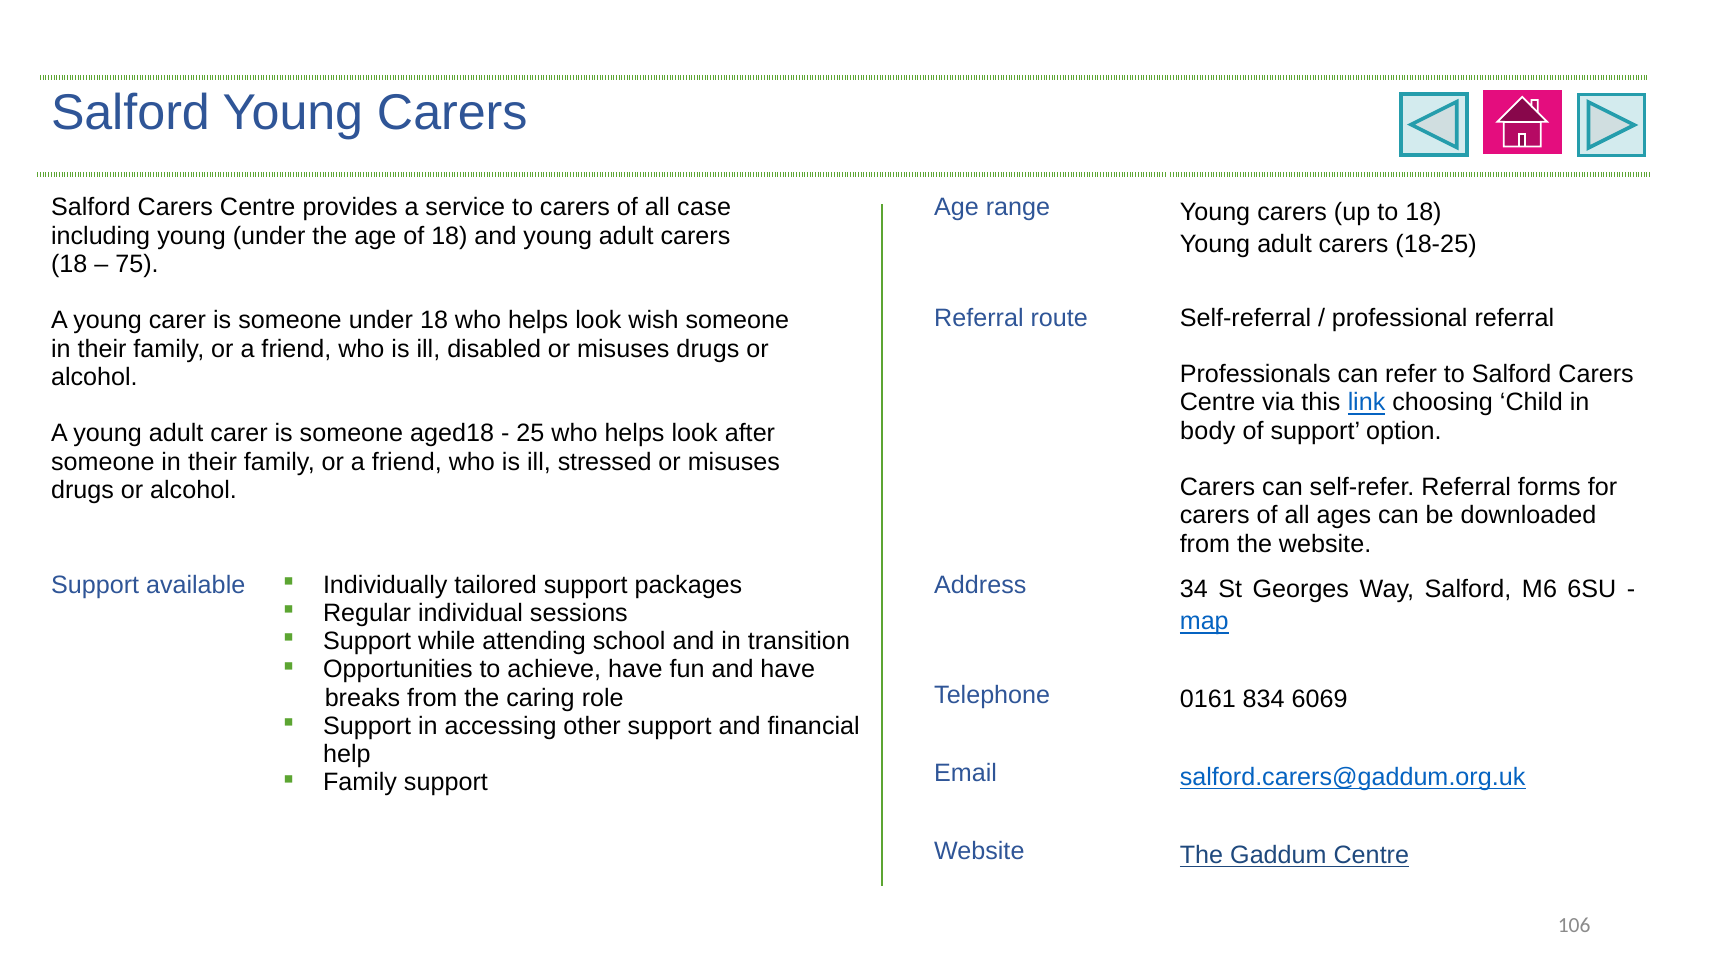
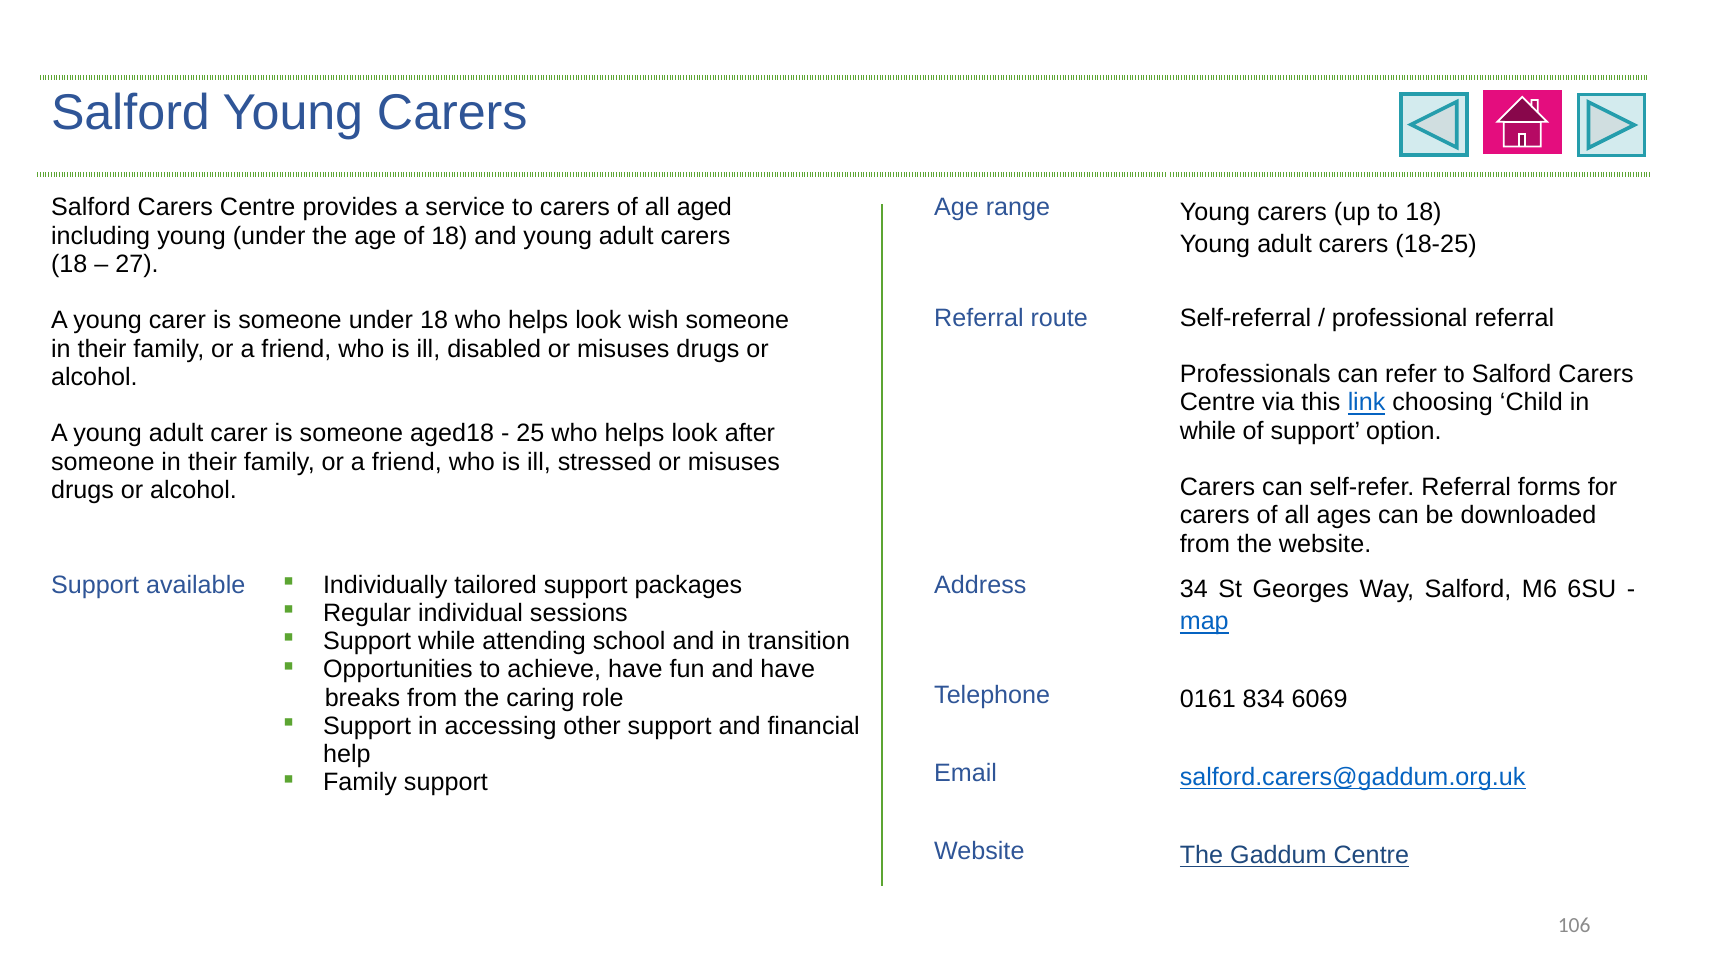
case: case -> aged (704, 208)
75: 75 -> 27 (137, 264)
body: body -> while (1208, 431)
